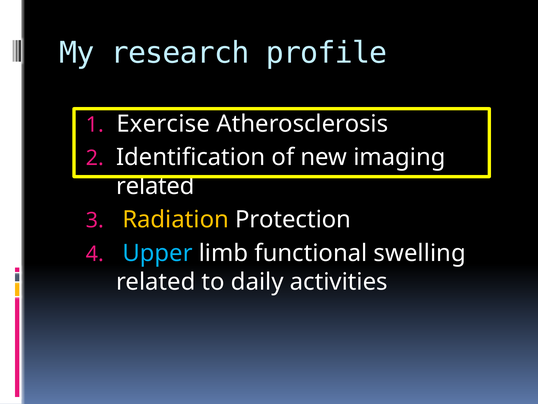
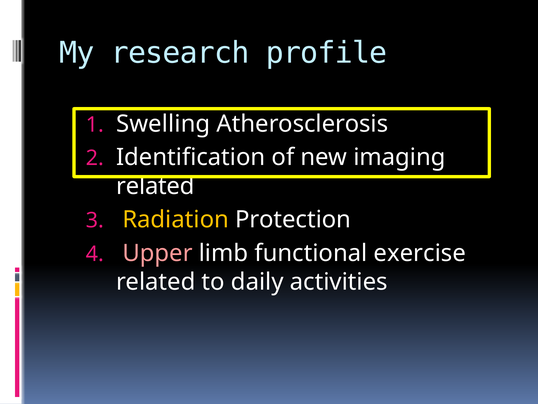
Exercise: Exercise -> Swelling (163, 124)
Upper colour: light blue -> pink (157, 253)
swelling: swelling -> exercise (420, 253)
